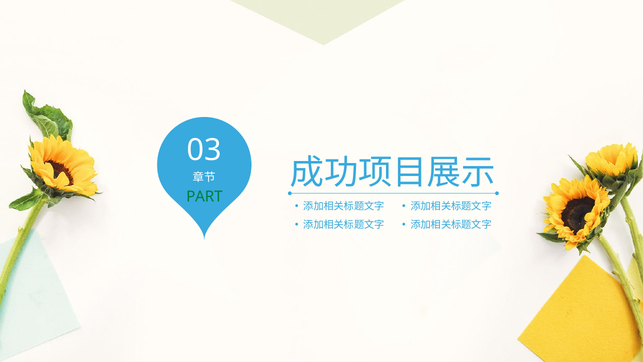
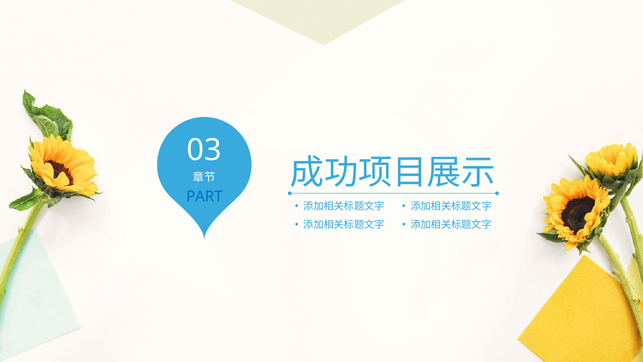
PART colour: green -> blue (204, 197)
